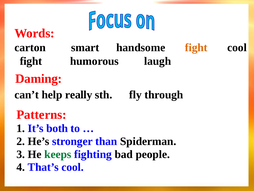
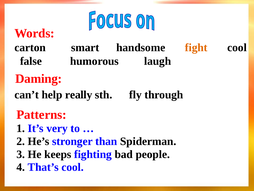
fight: fight -> false (31, 61)
both: both -> very (57, 128)
keeps colour: green -> black (58, 154)
